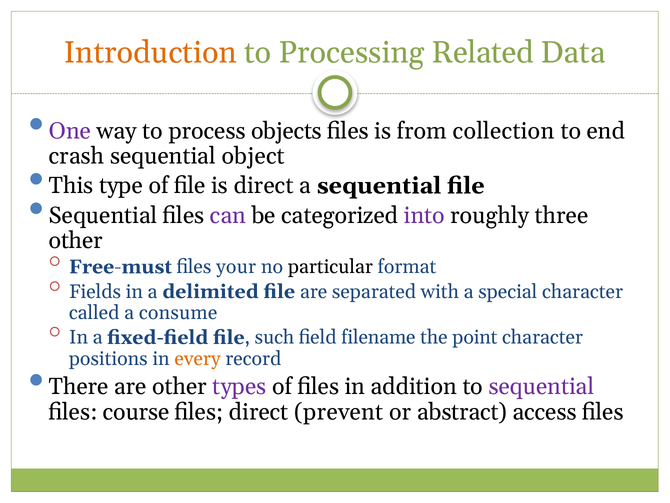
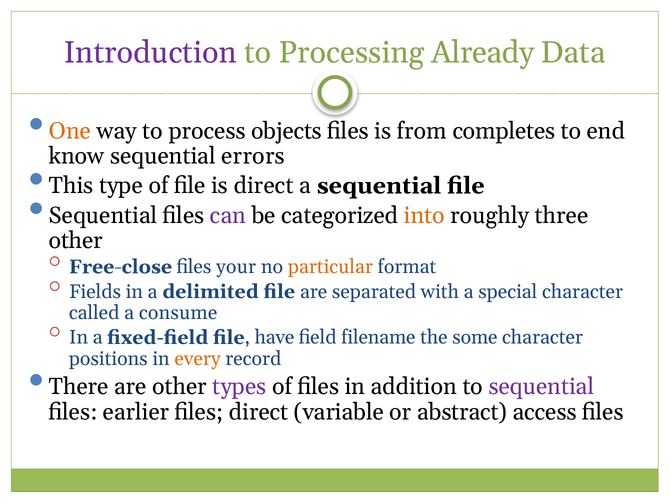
Introduction colour: orange -> purple (150, 53)
Related: Related -> Already (483, 53)
One colour: purple -> orange (70, 131)
collection: collection -> completes (504, 131)
crash: crash -> know (77, 156)
object: object -> errors (253, 156)
into colour: purple -> orange (424, 215)
Free-must: Free-must -> Free-close (120, 267)
particular colour: black -> orange (330, 267)
such: such -> have (275, 337)
point: point -> some (475, 337)
course: course -> earlier (136, 411)
prevent: prevent -> variable (339, 411)
